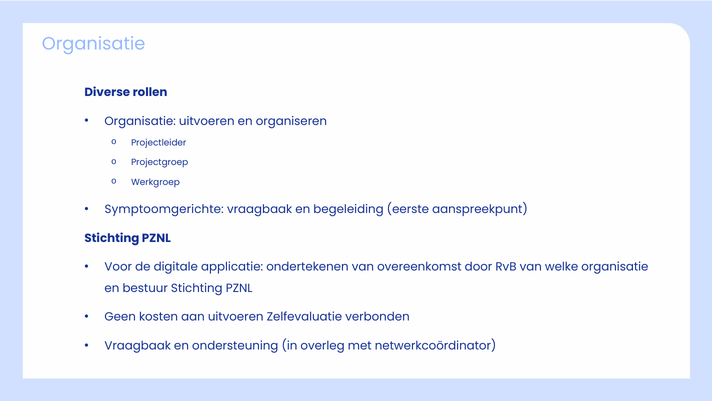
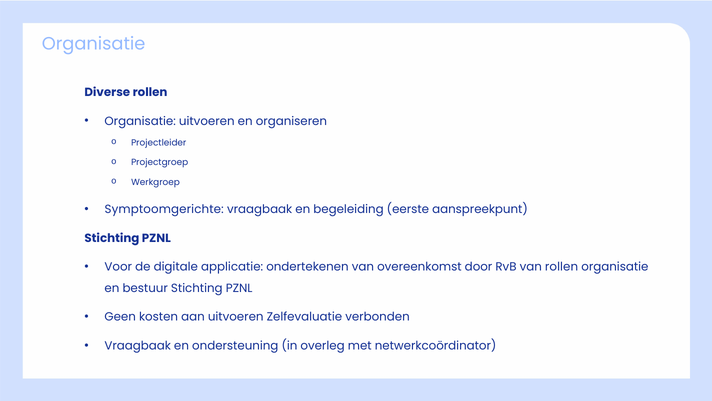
van welke: welke -> rollen (562, 267)
